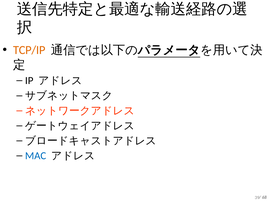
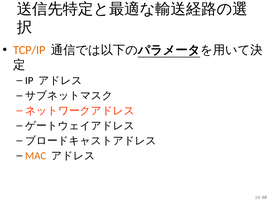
MAC colour: blue -> orange (36, 156)
